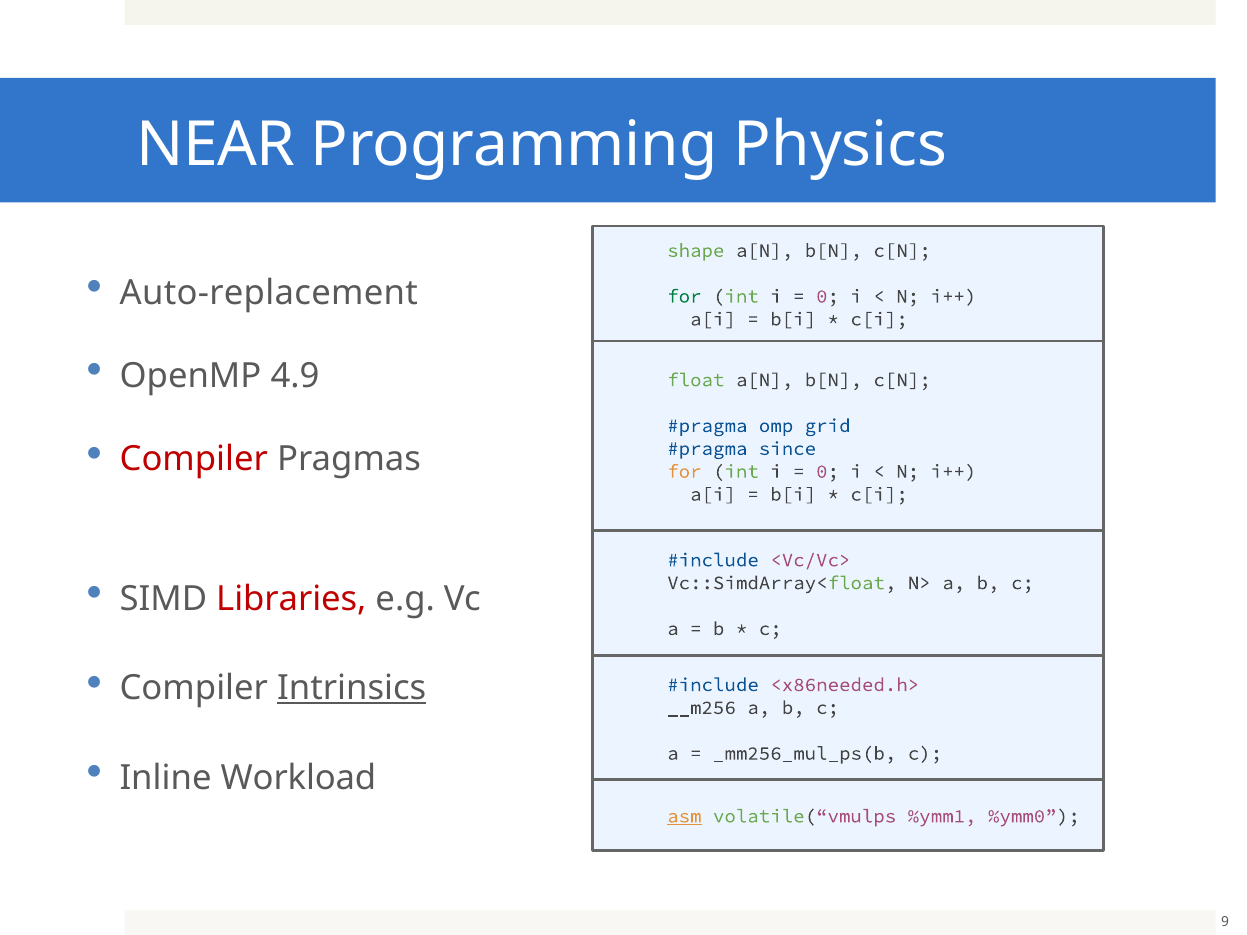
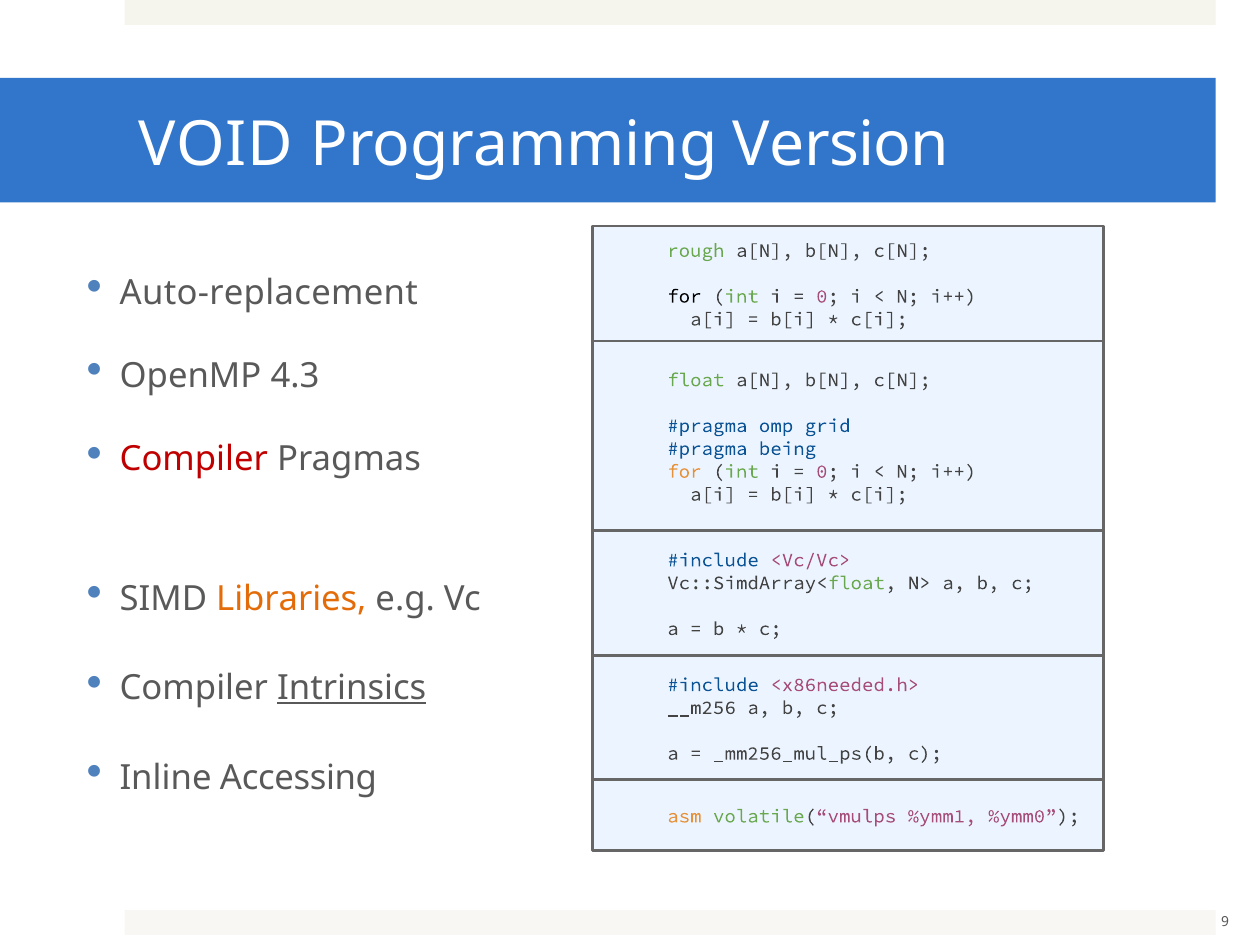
NEAR: NEAR -> VOID (215, 144)
Physics: Physics -> Version (841, 144)
shape: shape -> rough (696, 251)
for colour: green -> black (684, 296)
4.9: 4.9 -> 4.3 (295, 376)
since: since -> being (787, 449)
Libraries colour: red -> orange (291, 599)
Workload: Workload -> Accessing (298, 778)
asm underline: present -> none (684, 816)
